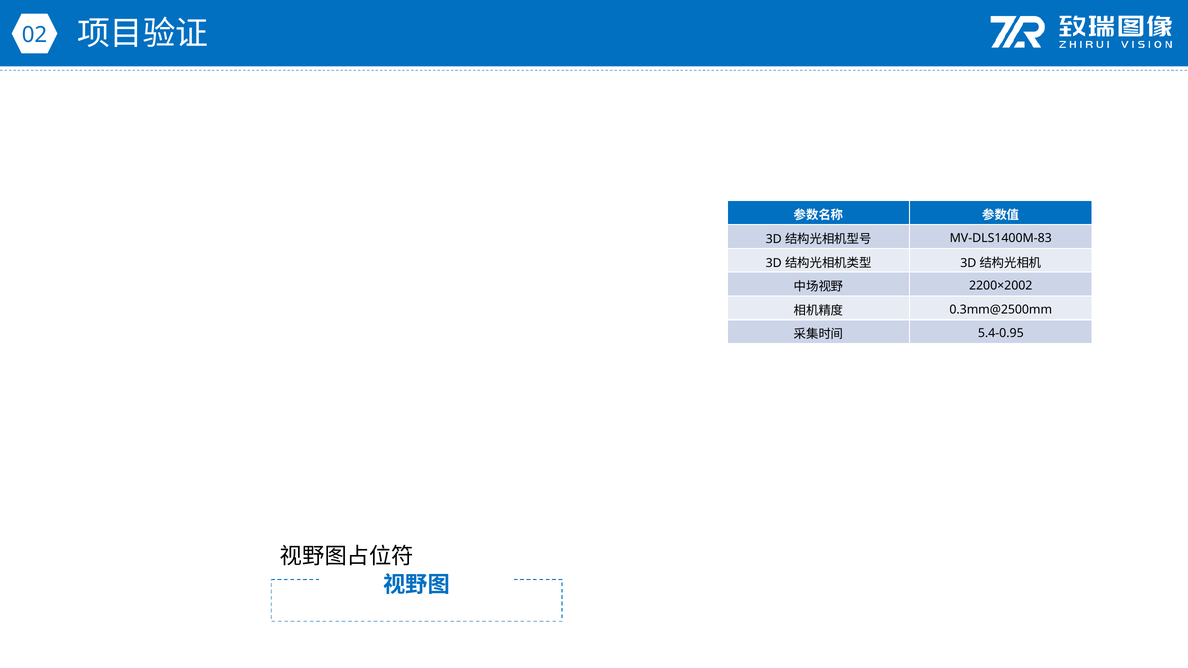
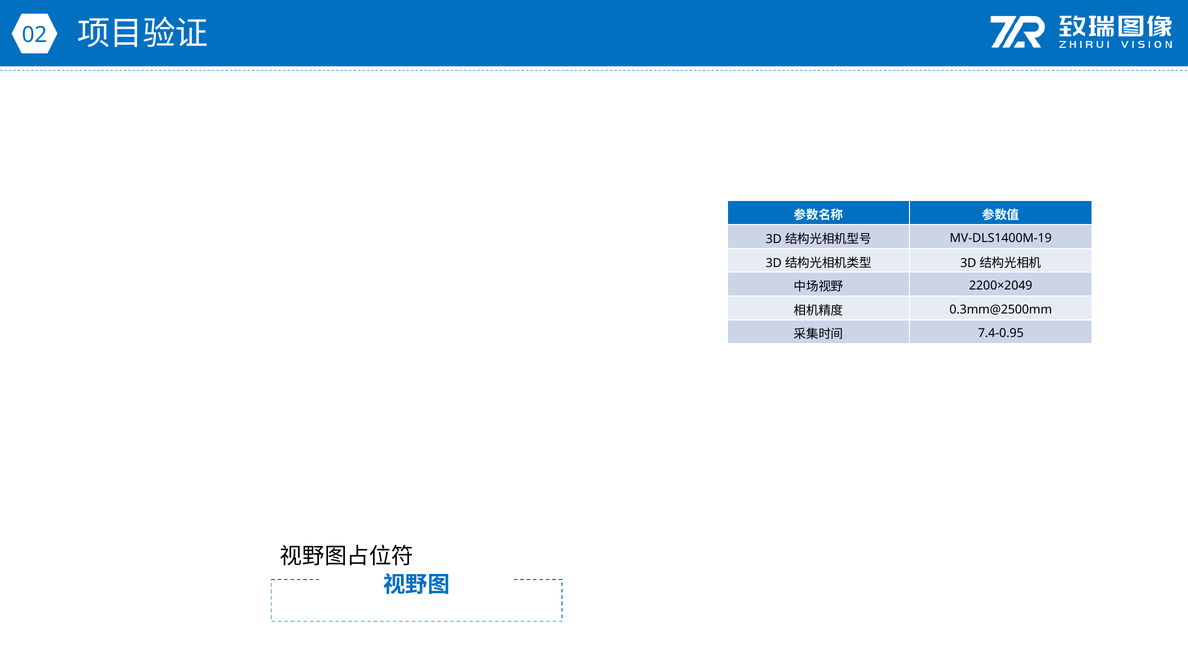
MV-DLS1400M-83: MV-DLS1400M-83 -> MV-DLS1400M-19 (1001, 238)
2200×2002: 2200×2002 -> 2200×2049 (1001, 286)
5.4-0.95: 5.4-0.95 -> 7.4-0.95 (1001, 333)
